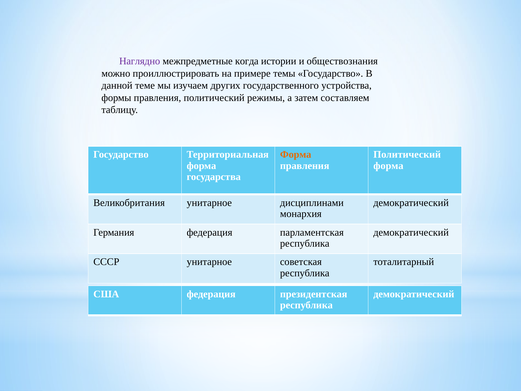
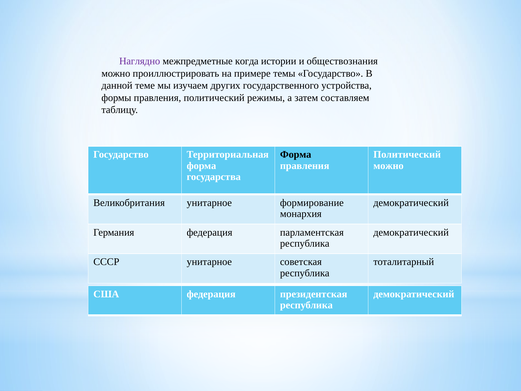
Форма colour: orange -> black (296, 154)
форма: форма -> можно (388, 166)
дисциплинами: дисциплинами -> формирование (312, 203)
